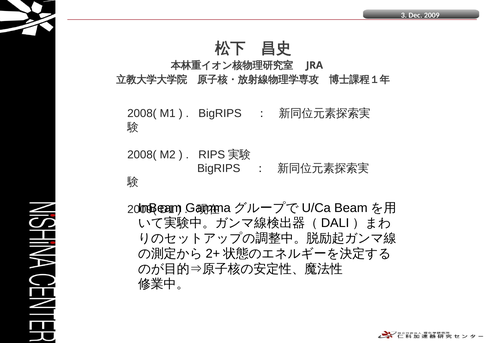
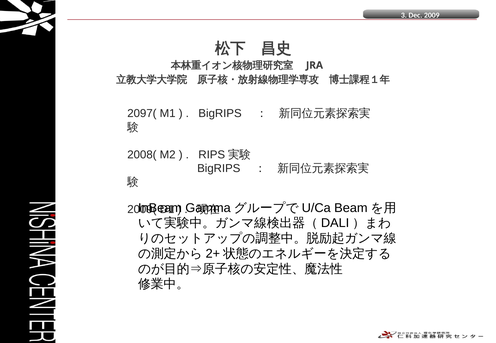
2008(: 2008( -> 2097( (142, 114)
